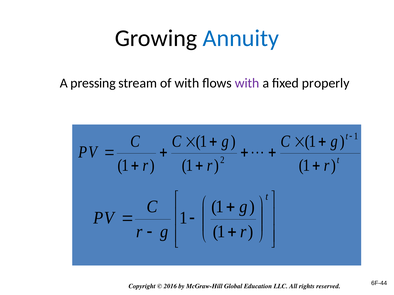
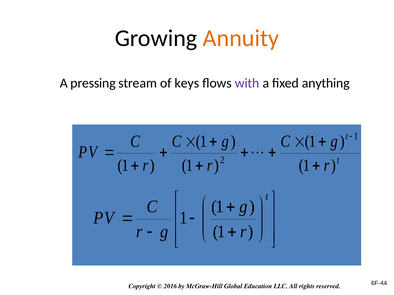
Annuity colour: blue -> orange (241, 38)
of with: with -> keys (187, 83)
properly: properly -> anything (326, 83)
